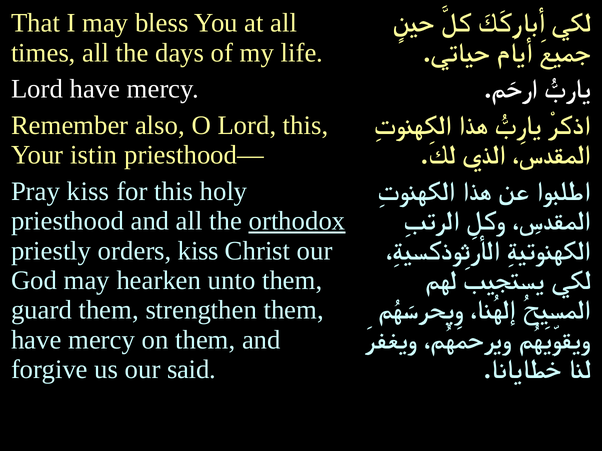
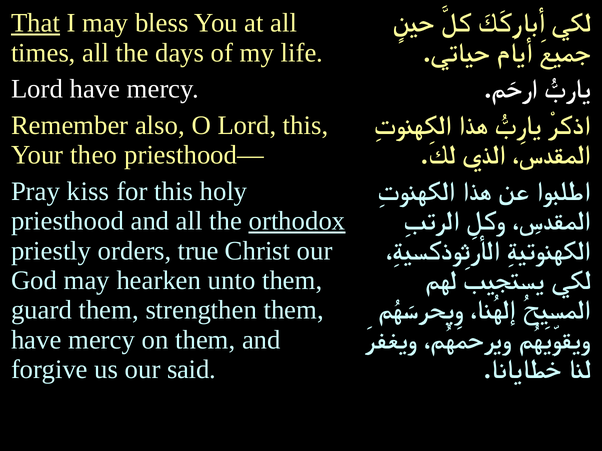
That underline: none -> present (36, 23)
istin: istin -> theo (94, 155)
orders kiss: kiss -> true (198, 251)
